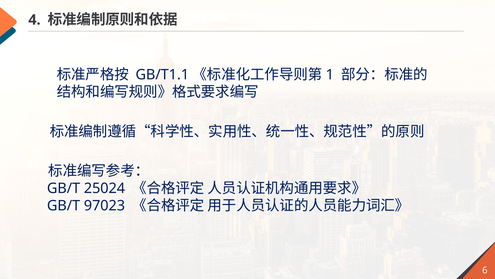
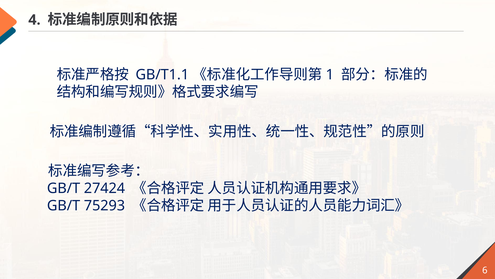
25024: 25024 -> 27424 (104, 188)
97023: 97023 -> 75293 (104, 205)
